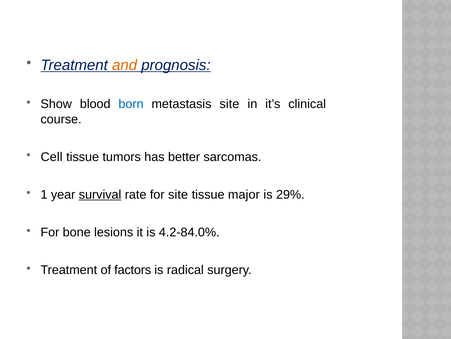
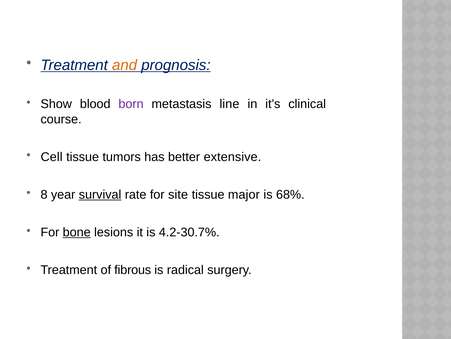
born colour: blue -> purple (131, 104)
metastasis site: site -> line (229, 104)
sarcomas: sarcomas -> extensive (232, 157)
1: 1 -> 8 (44, 194)
29%: 29% -> 68% (290, 194)
bone underline: none -> present (77, 232)
4.2-84.0%: 4.2-84.0% -> 4.2-30.7% (189, 232)
factors: factors -> fibrous (133, 269)
